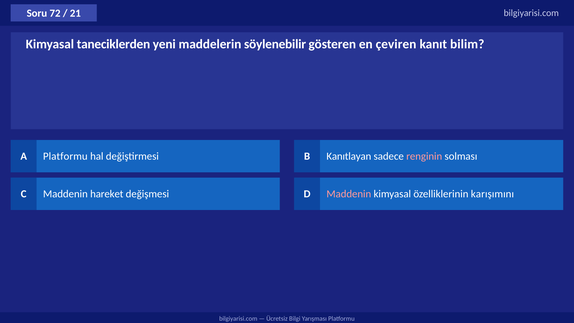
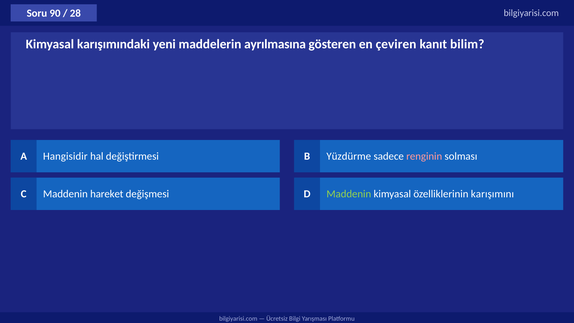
72: 72 -> 90 (55, 13)
21: 21 -> 28 (75, 13)
taneciklerden: taneciklerden -> karışımındaki (113, 44)
söylenebilir: söylenebilir -> ayrılmasına (275, 44)
A Platformu: Platformu -> Hangisidir (65, 156)
Kanıtlayan: Kanıtlayan -> Yüzdürme (349, 156)
Maddenin colour: pink -> light green (349, 194)
